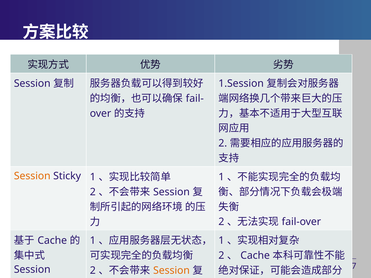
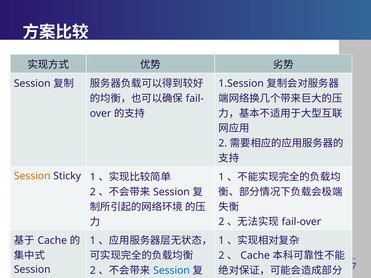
Session colour: orange -> blue (171, 271)
